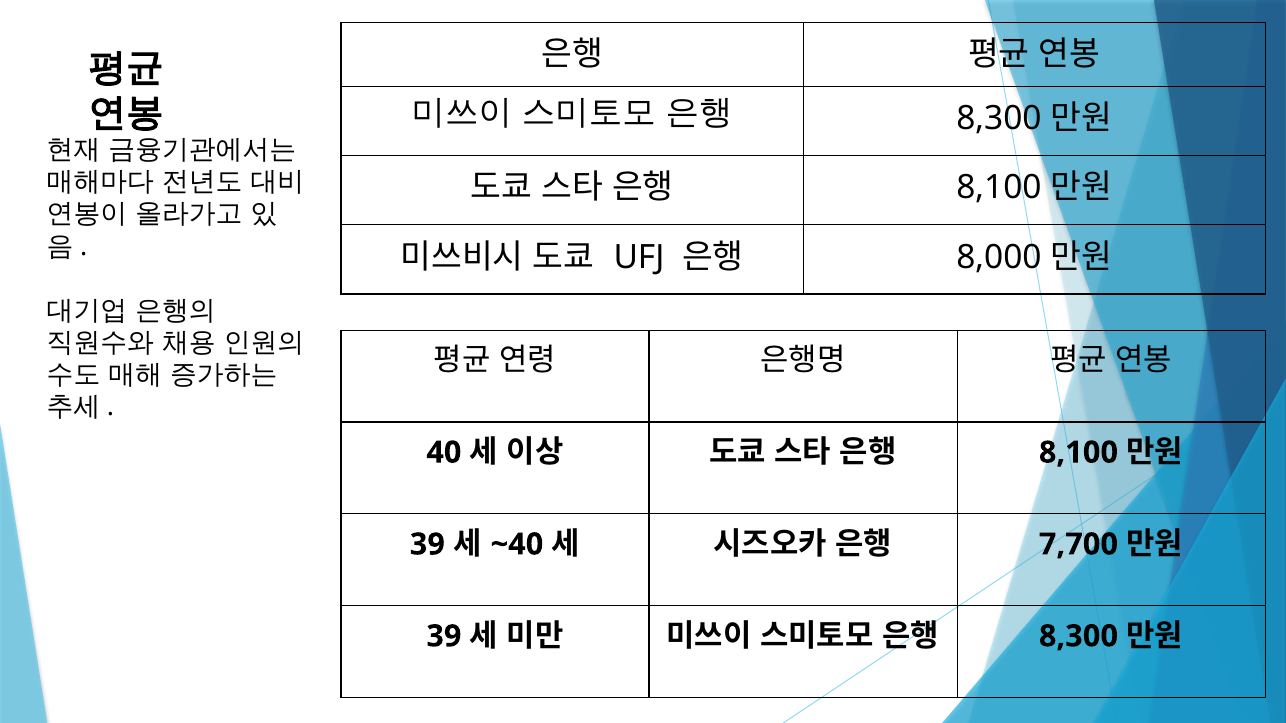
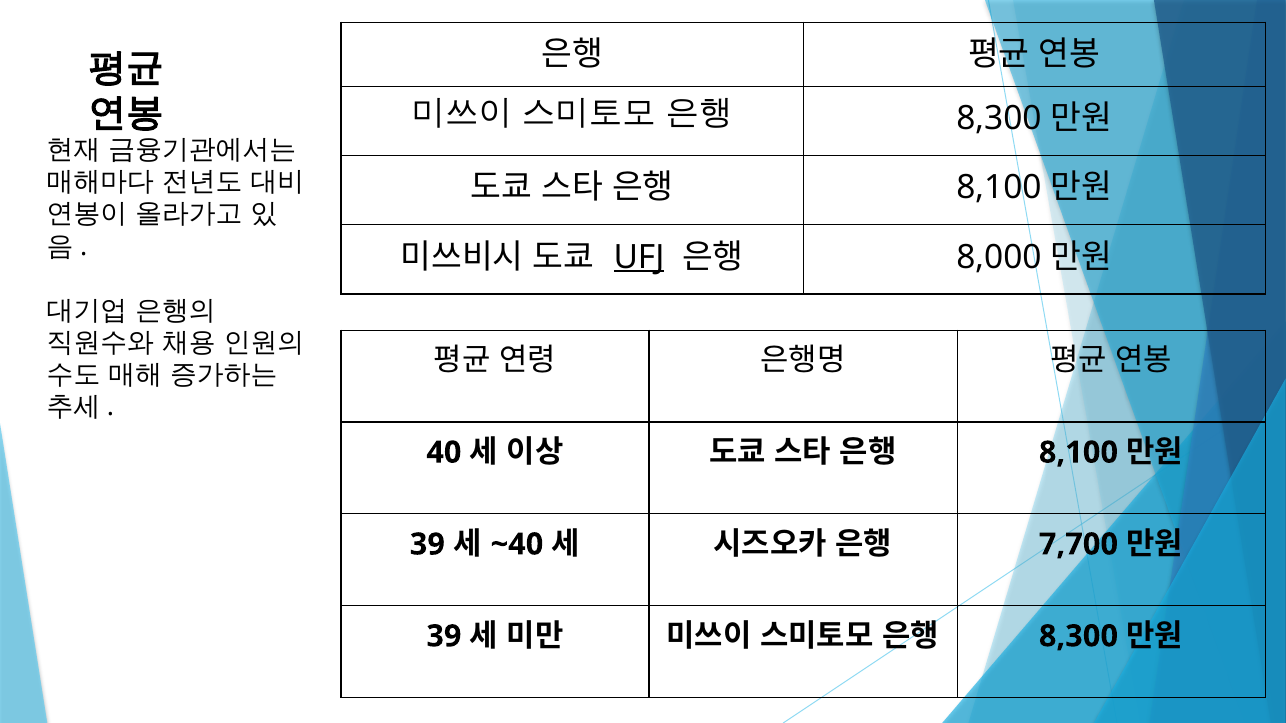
UFJ underline: none -> present (639, 257)
